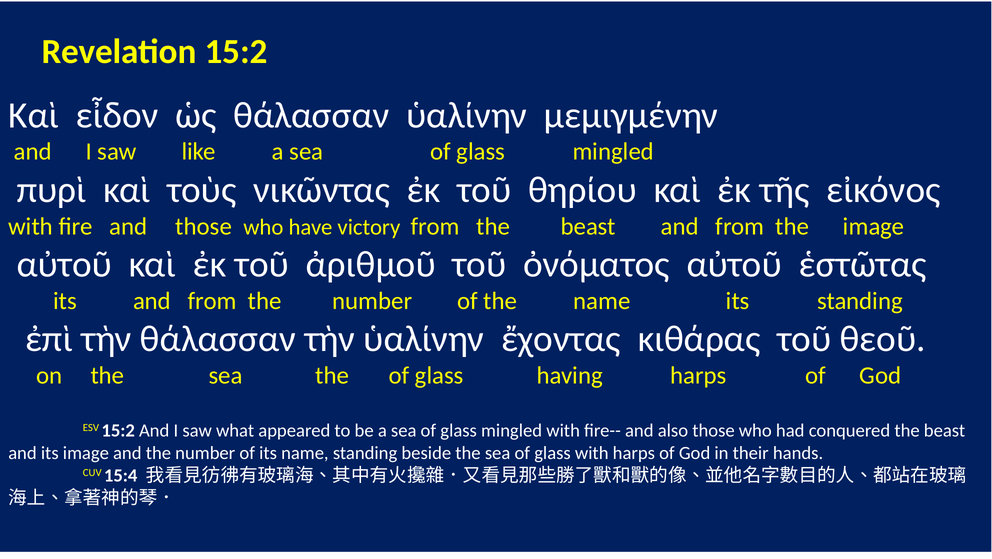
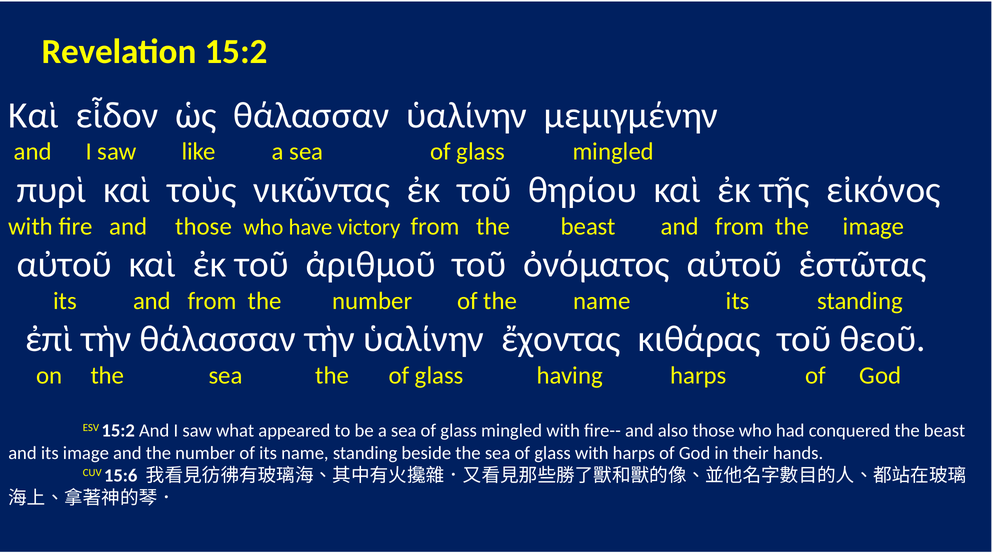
15:4: 15:4 -> 15:6 (121, 476)
